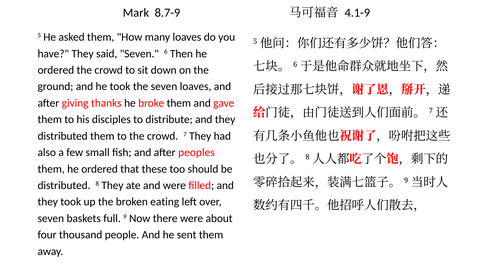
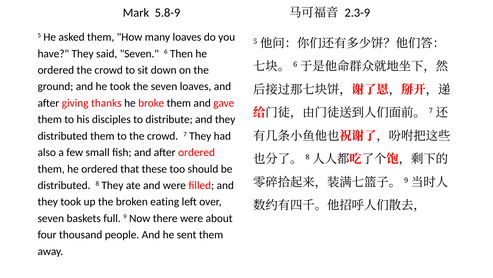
8.7-9: 8.7-9 -> 5.8-9 (167, 13)
4.1-9: 4.1-9 -> 2.3-9 (357, 13)
after peoples: peoples -> ordered (197, 152)
